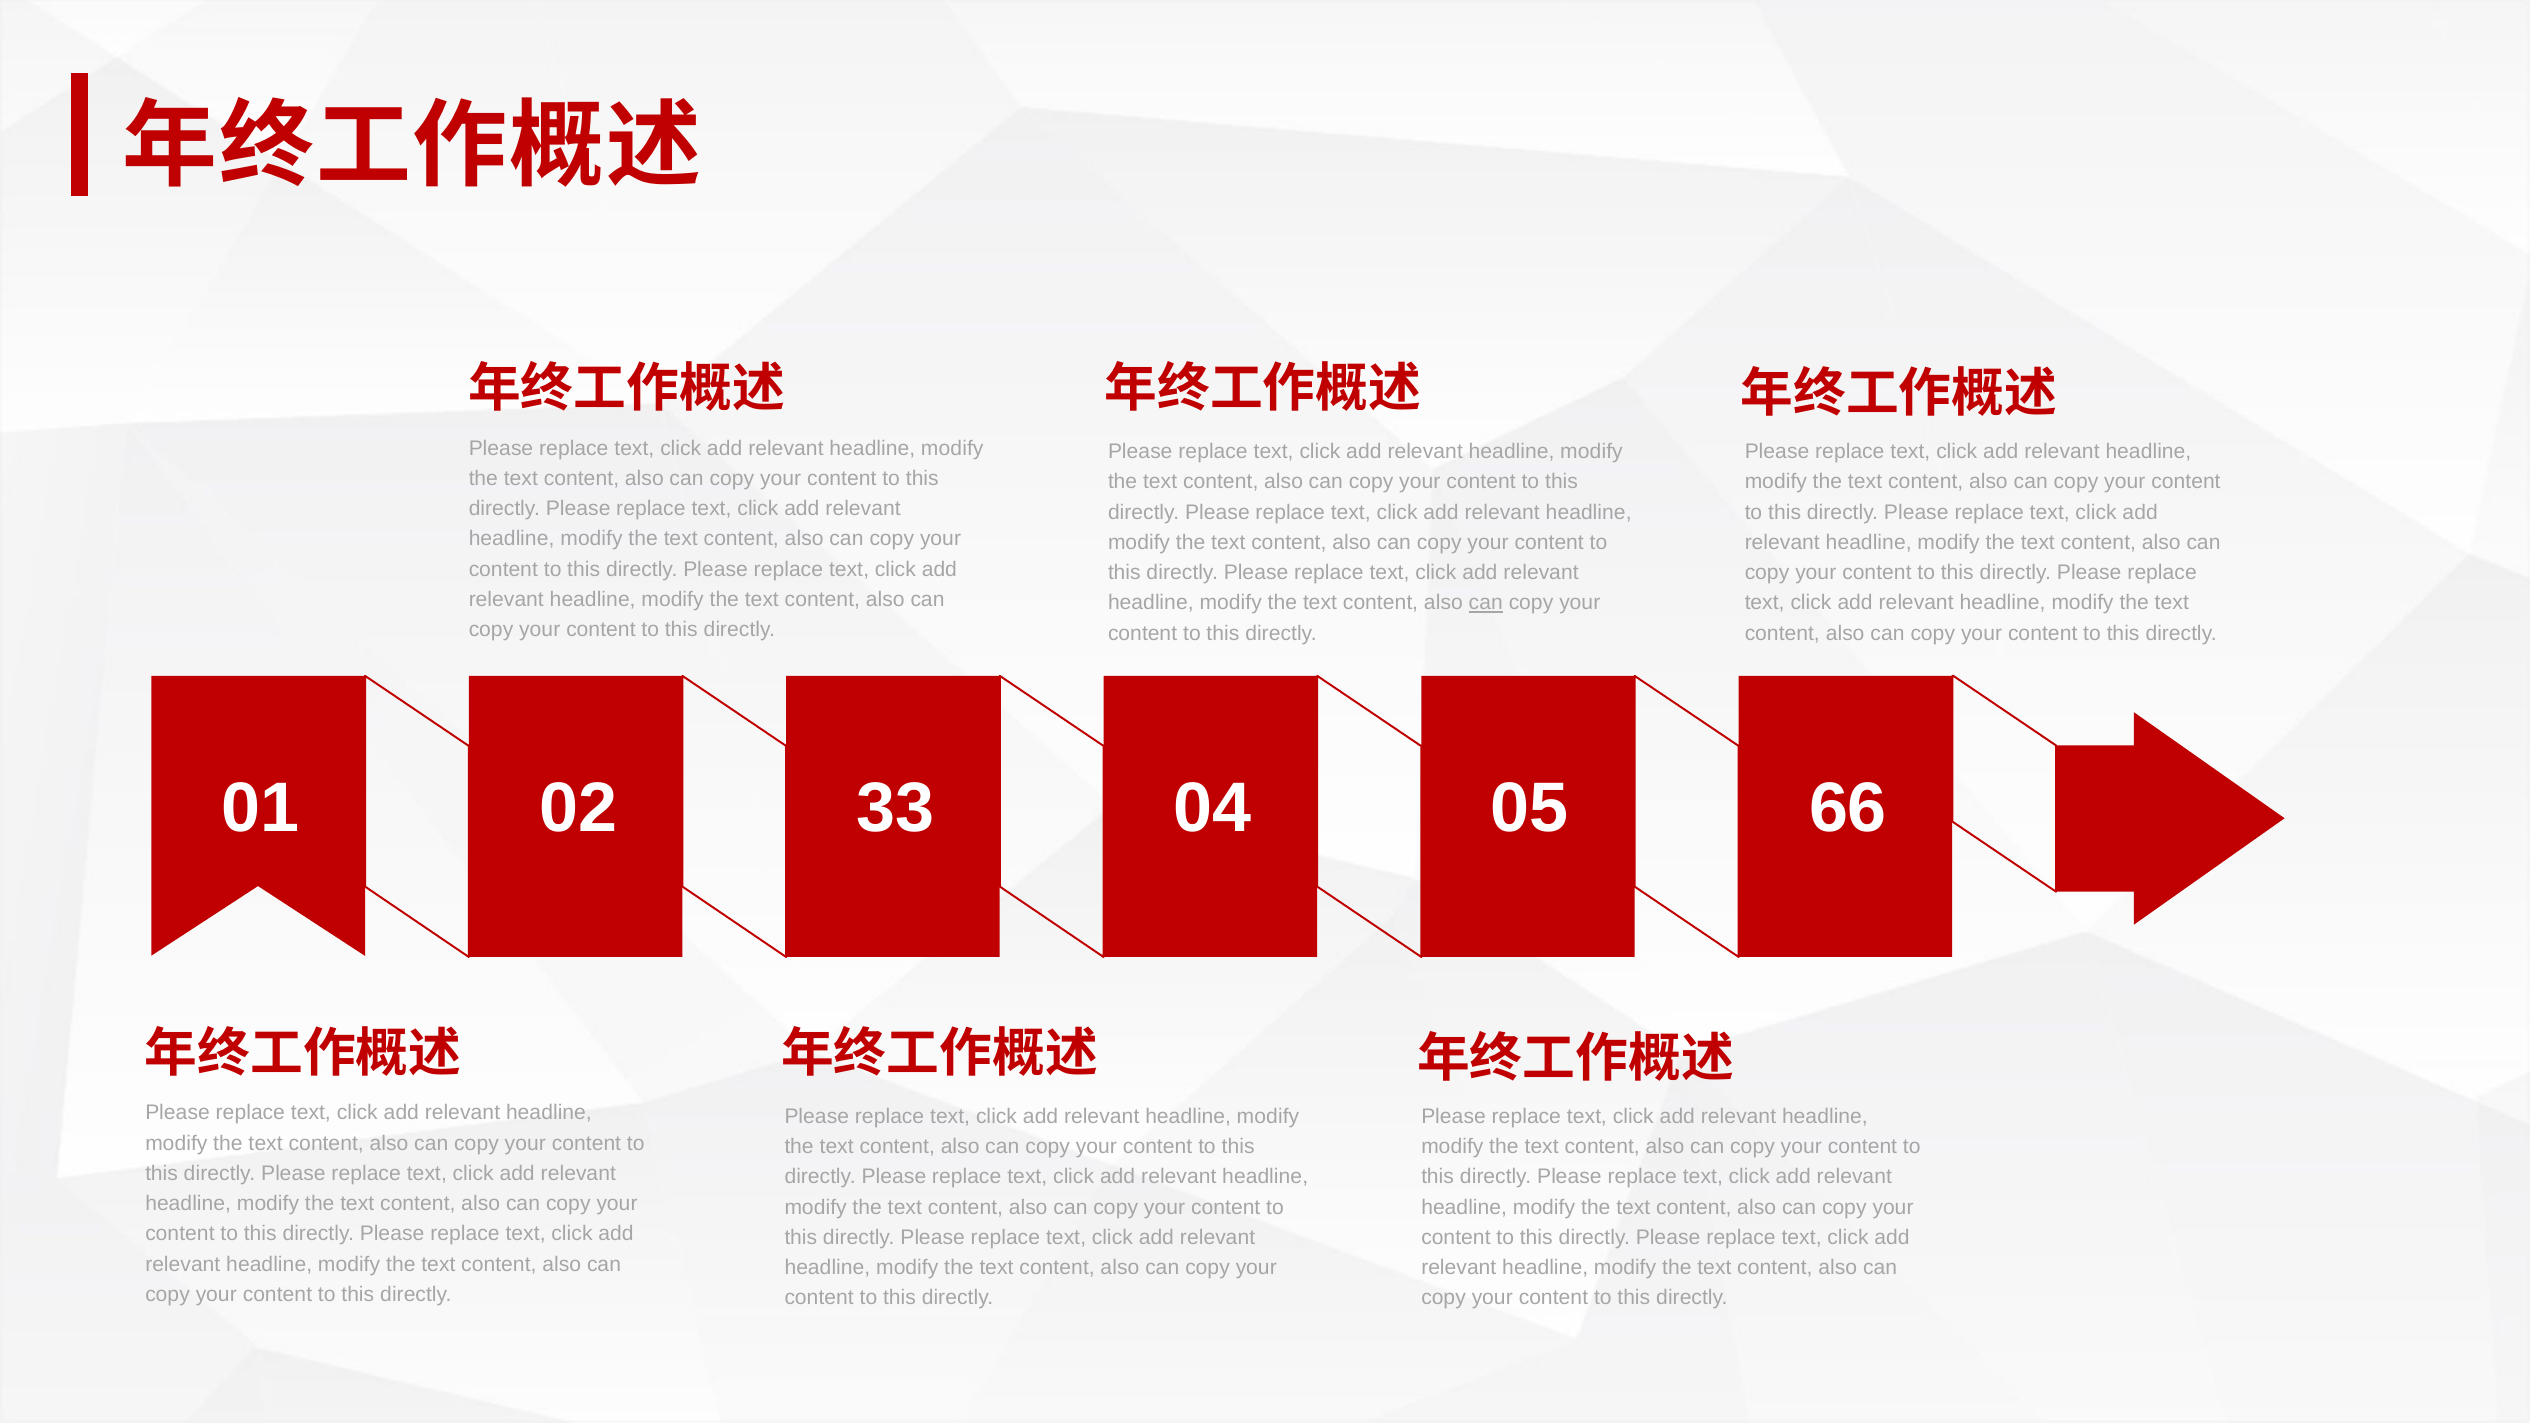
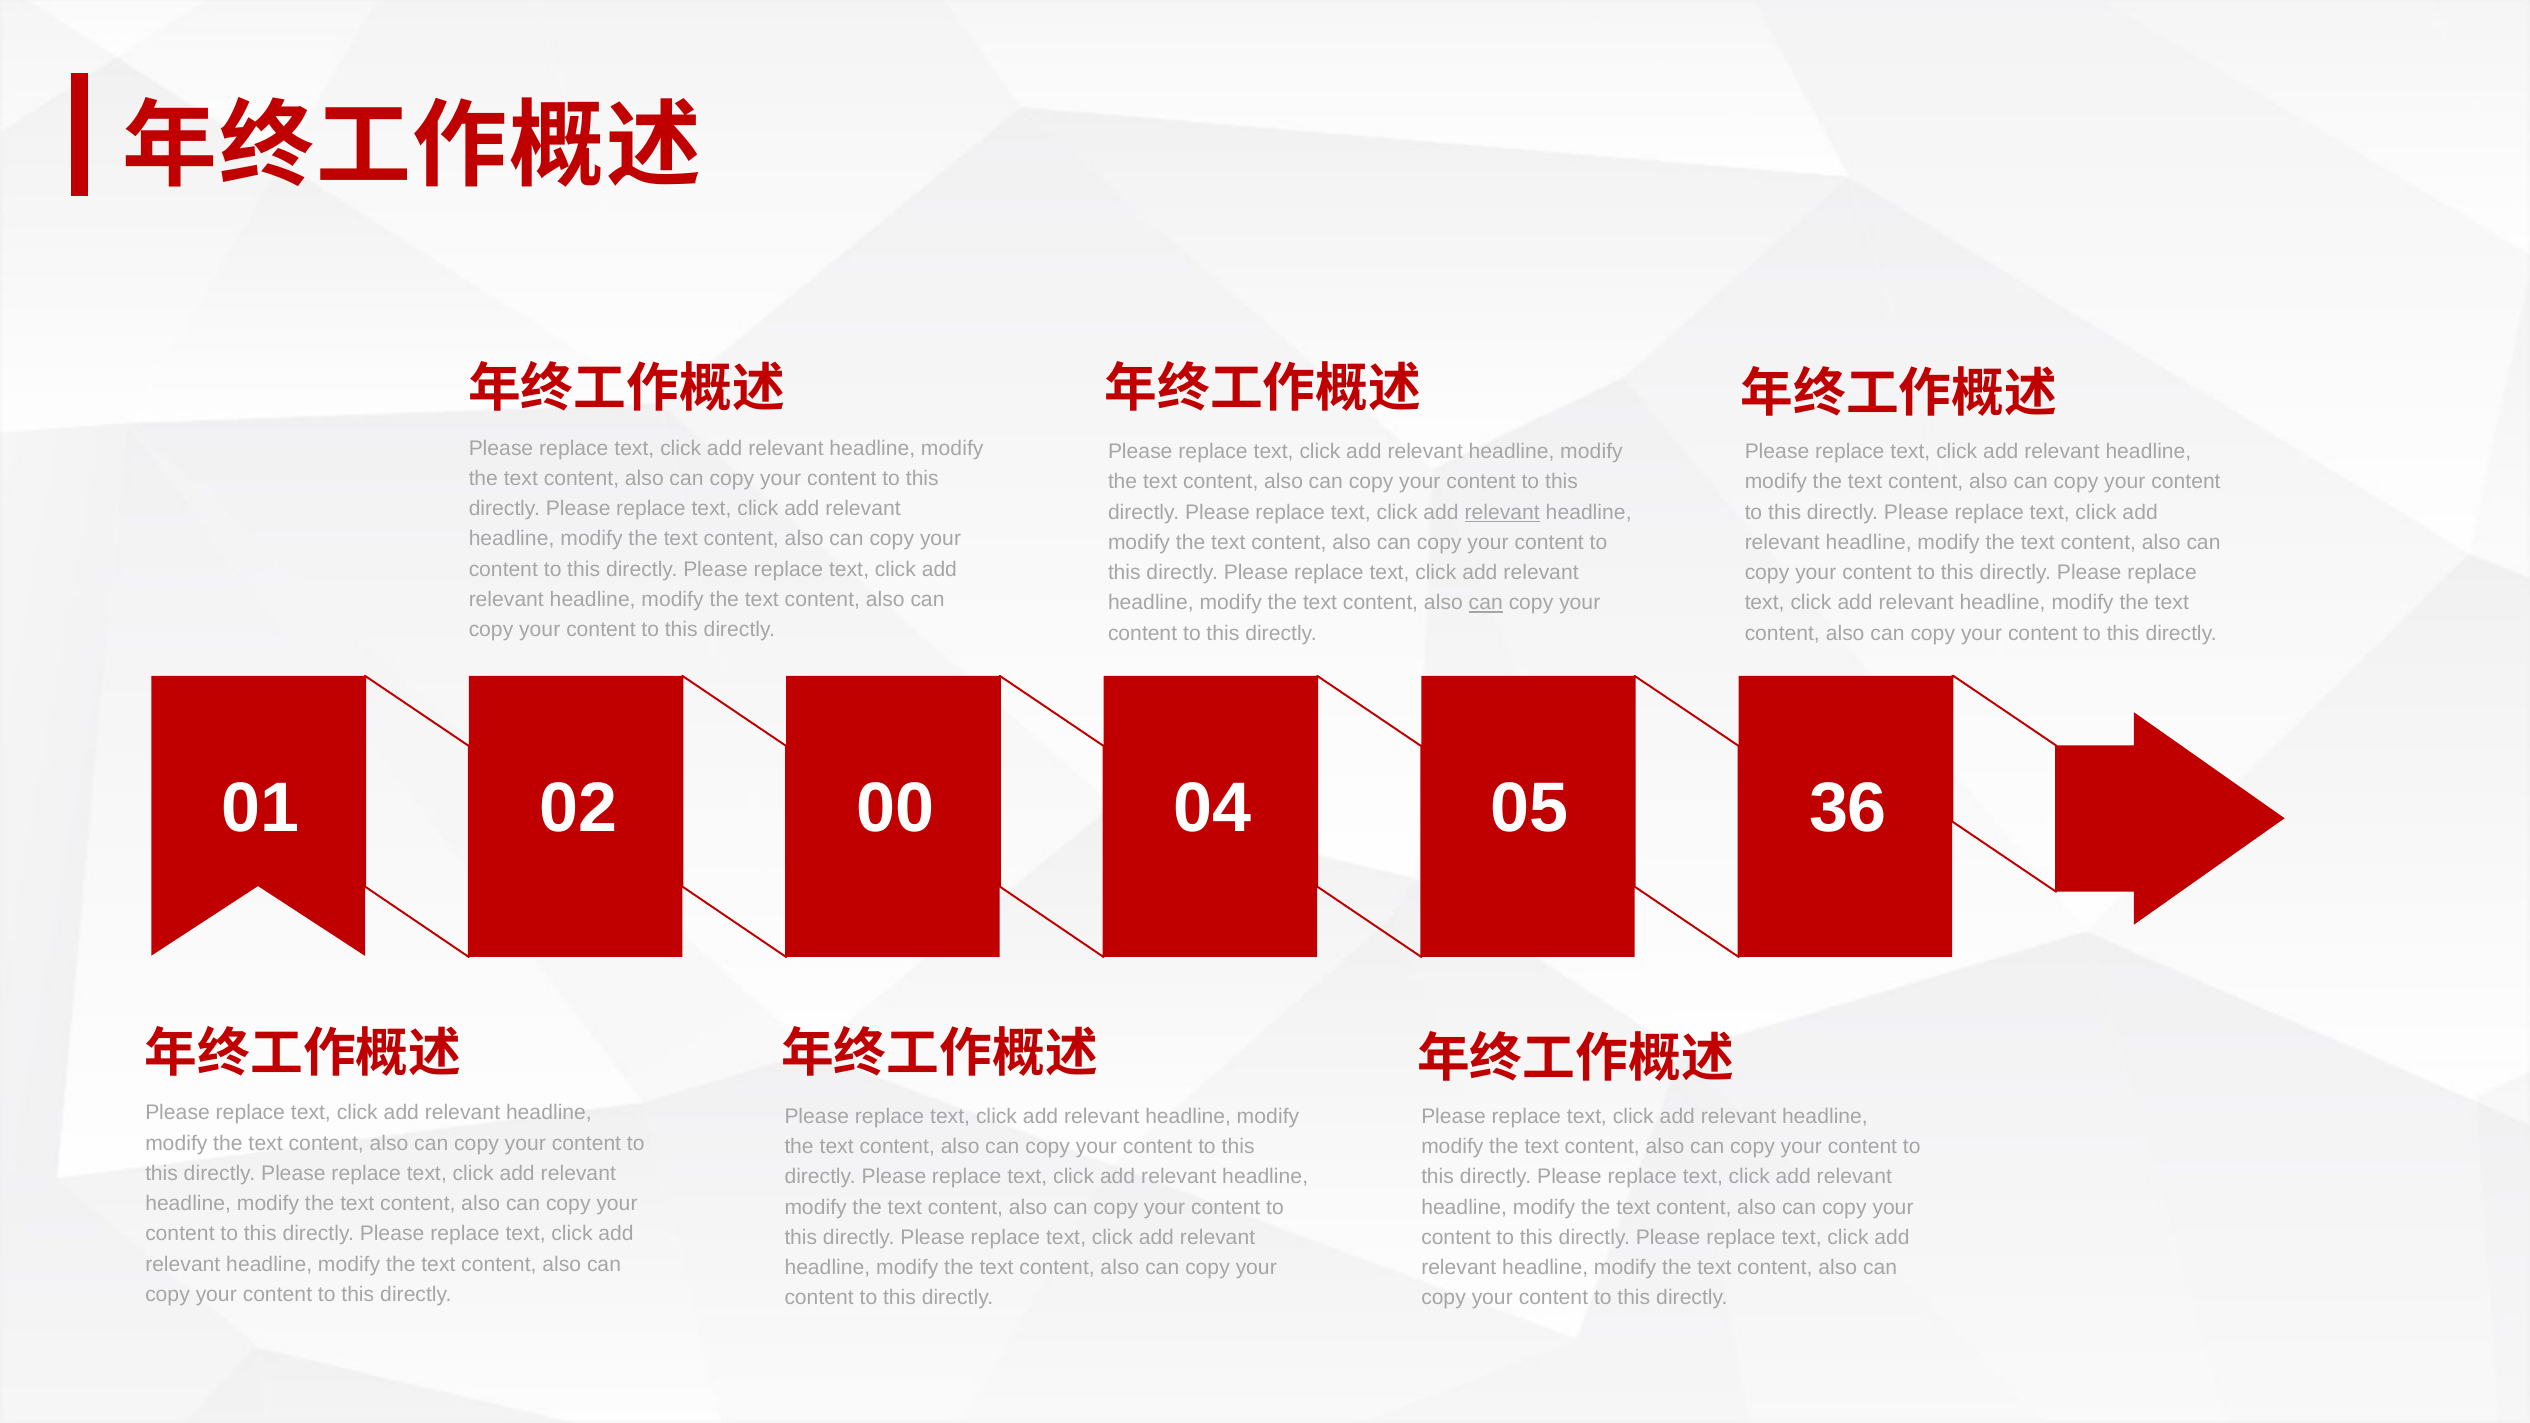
relevant underline: none -> present (1502, 512)
33: 33 -> 00 (895, 808)
66: 66 -> 36 (1848, 808)
